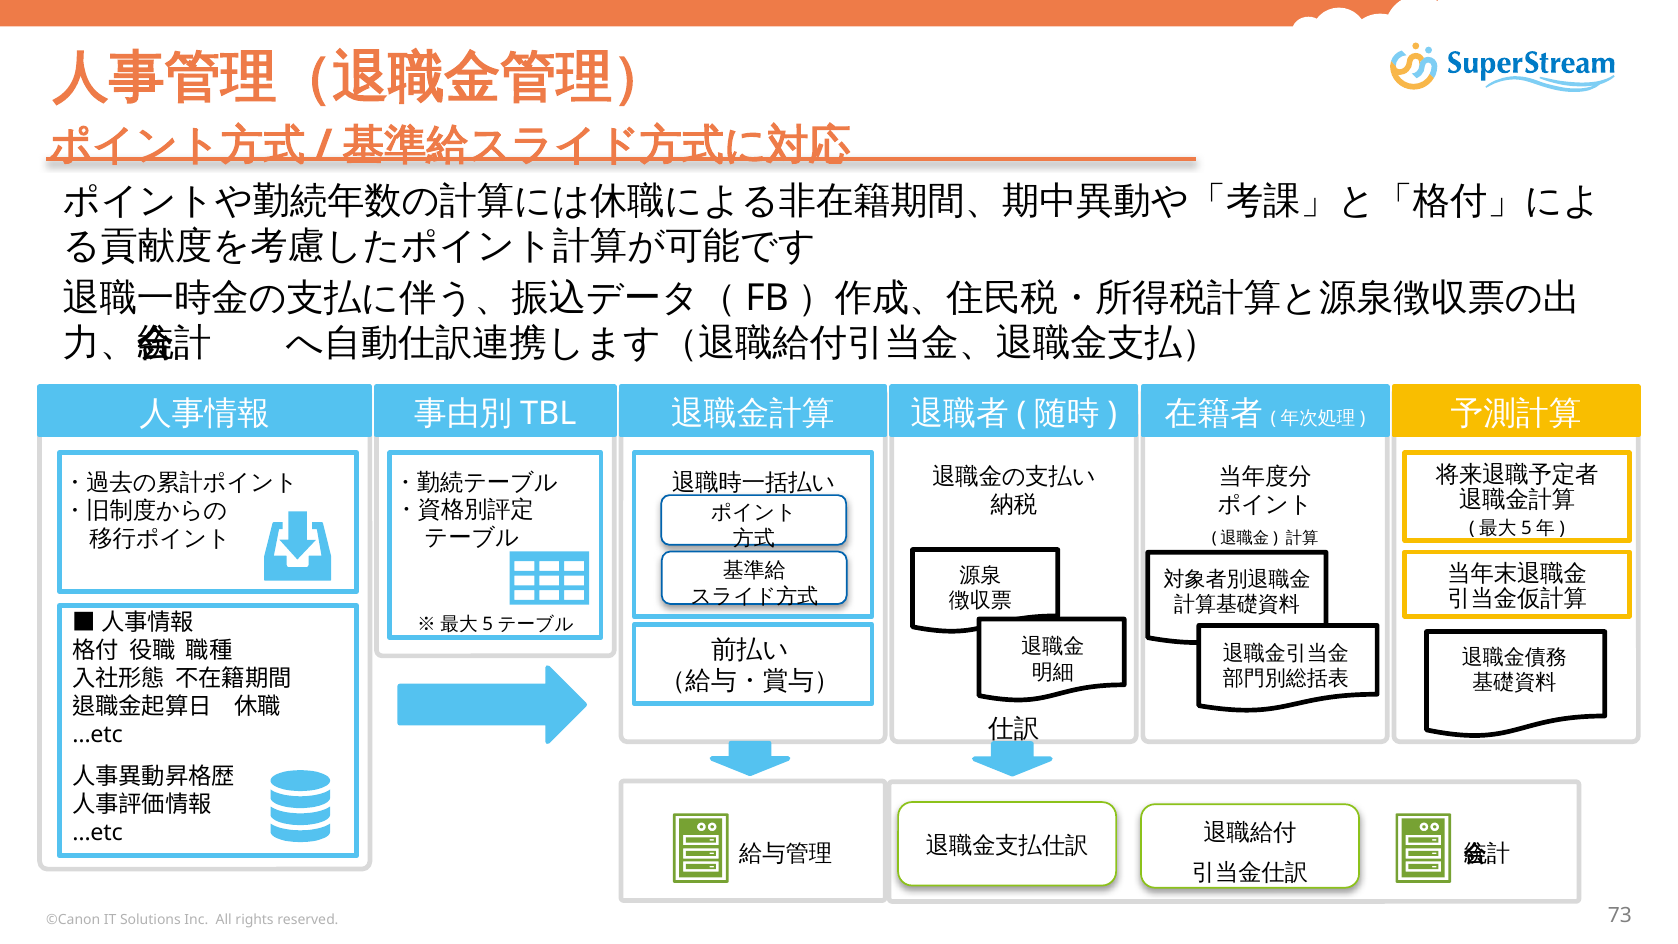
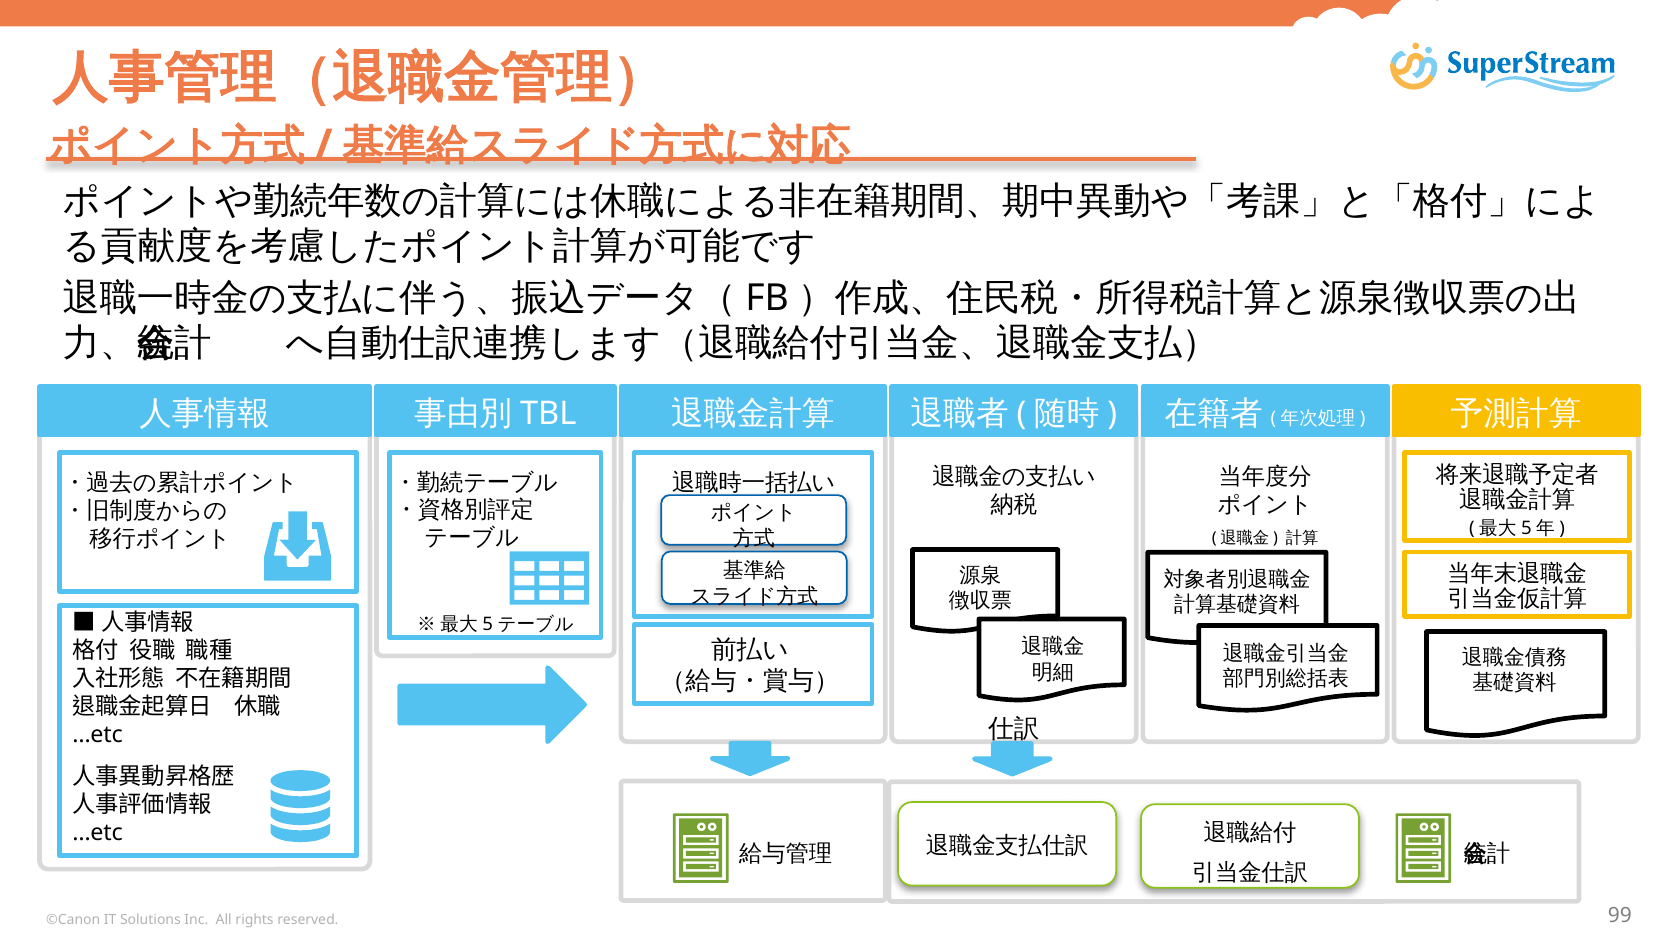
73: 73 -> 99 (1620, 915)
